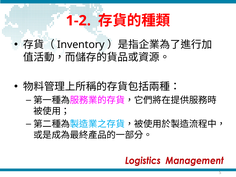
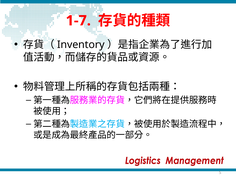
1-2: 1-2 -> 1-7 (78, 21)
